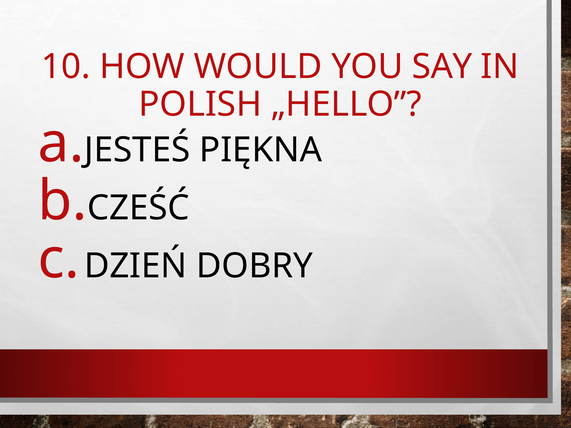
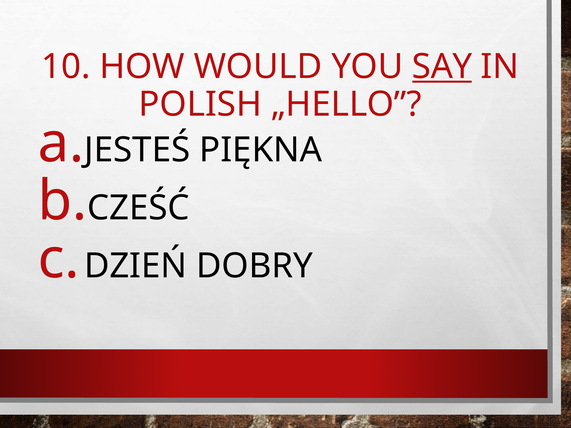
SAY underline: none -> present (442, 67)
